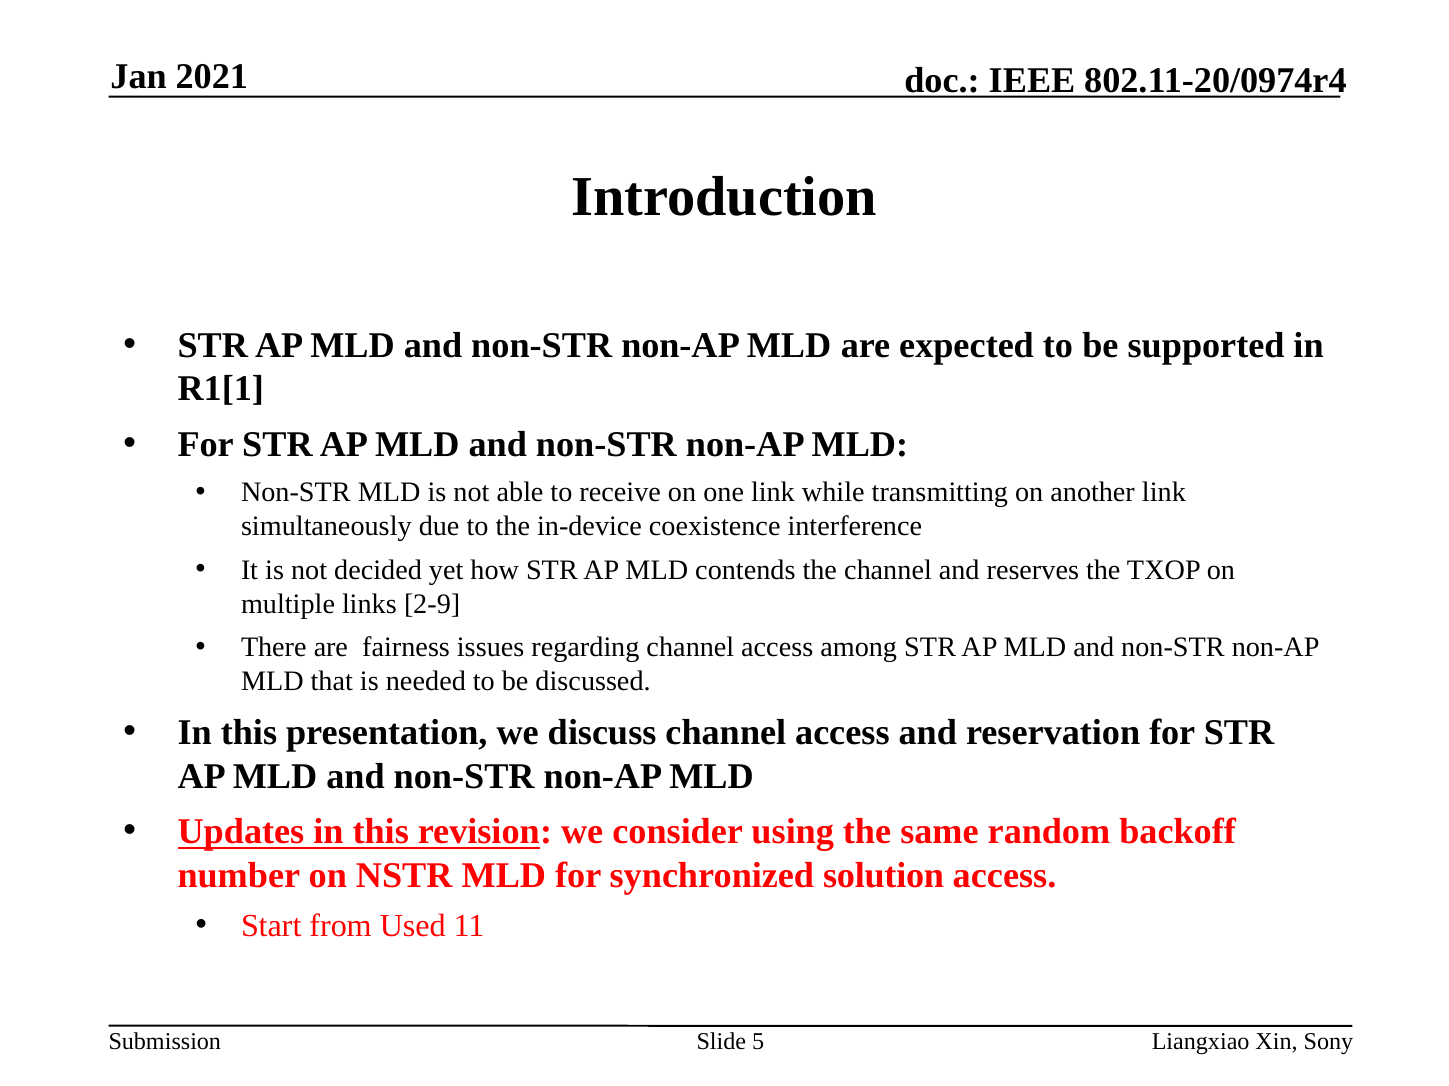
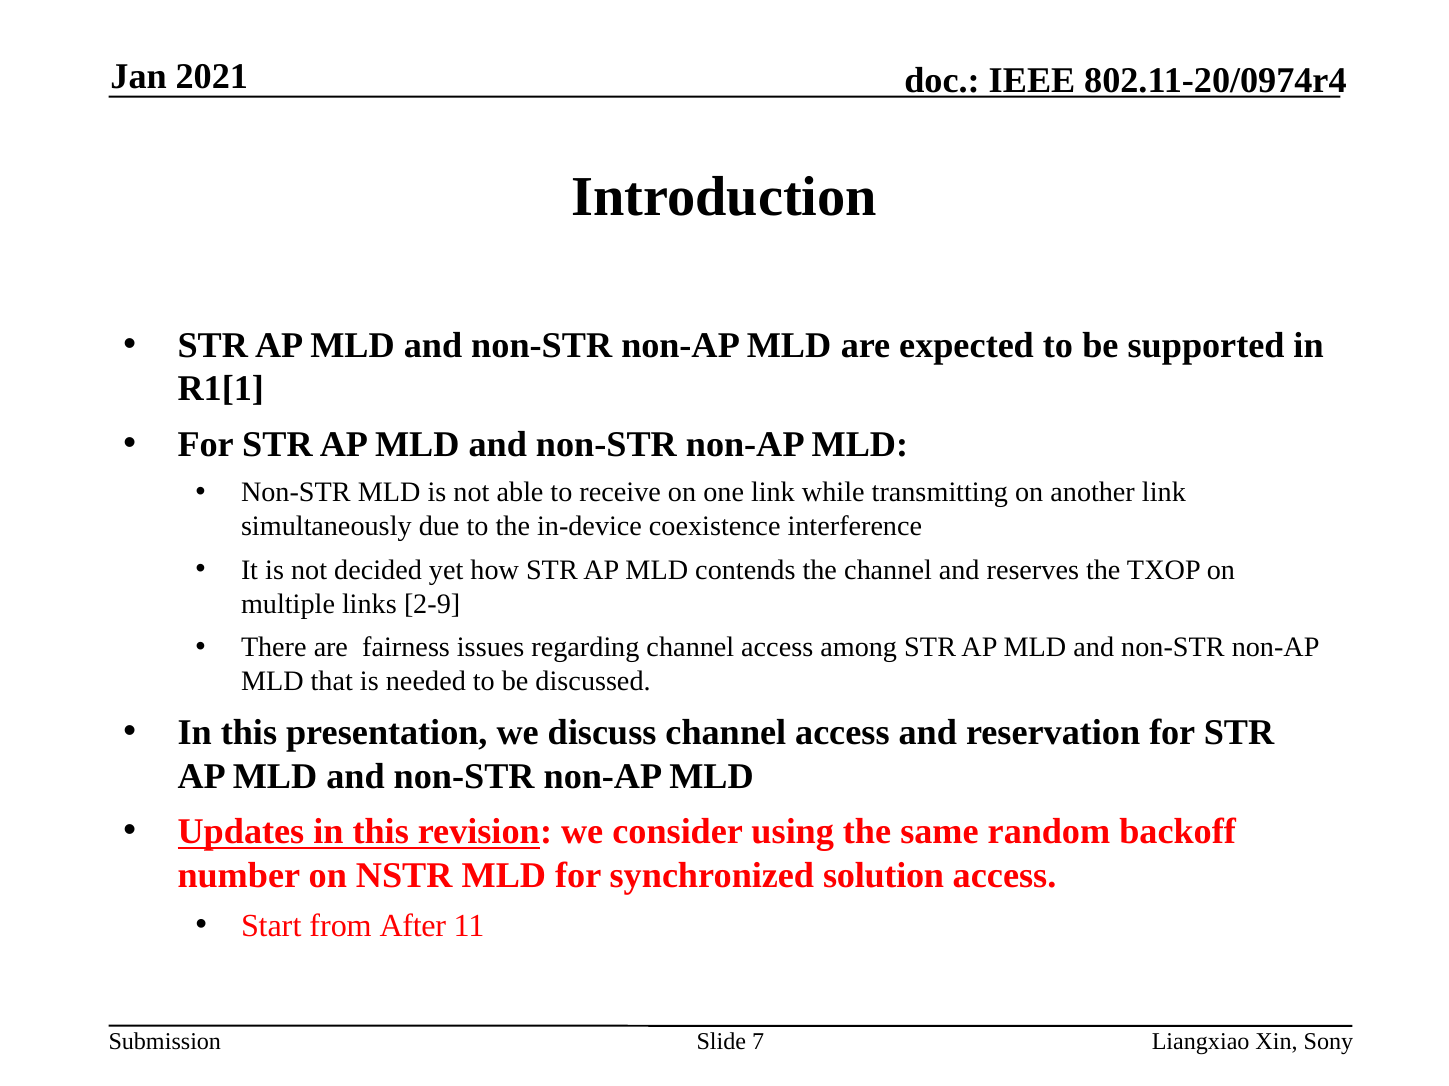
Used: Used -> After (413, 926)
5: 5 -> 7 (758, 1042)
